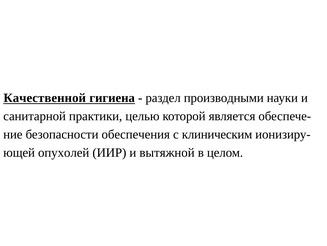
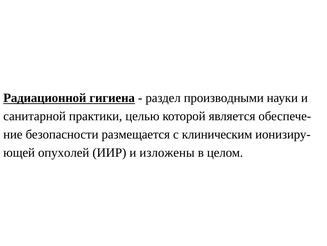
Качественной: Качественной -> Радиационной (45, 98)
обеспечения: обеспечения -> размещается (136, 134)
вытяжной: вытяжной -> изложены (167, 152)
